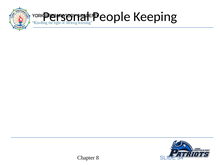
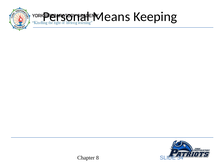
People: People -> Means (111, 17)
